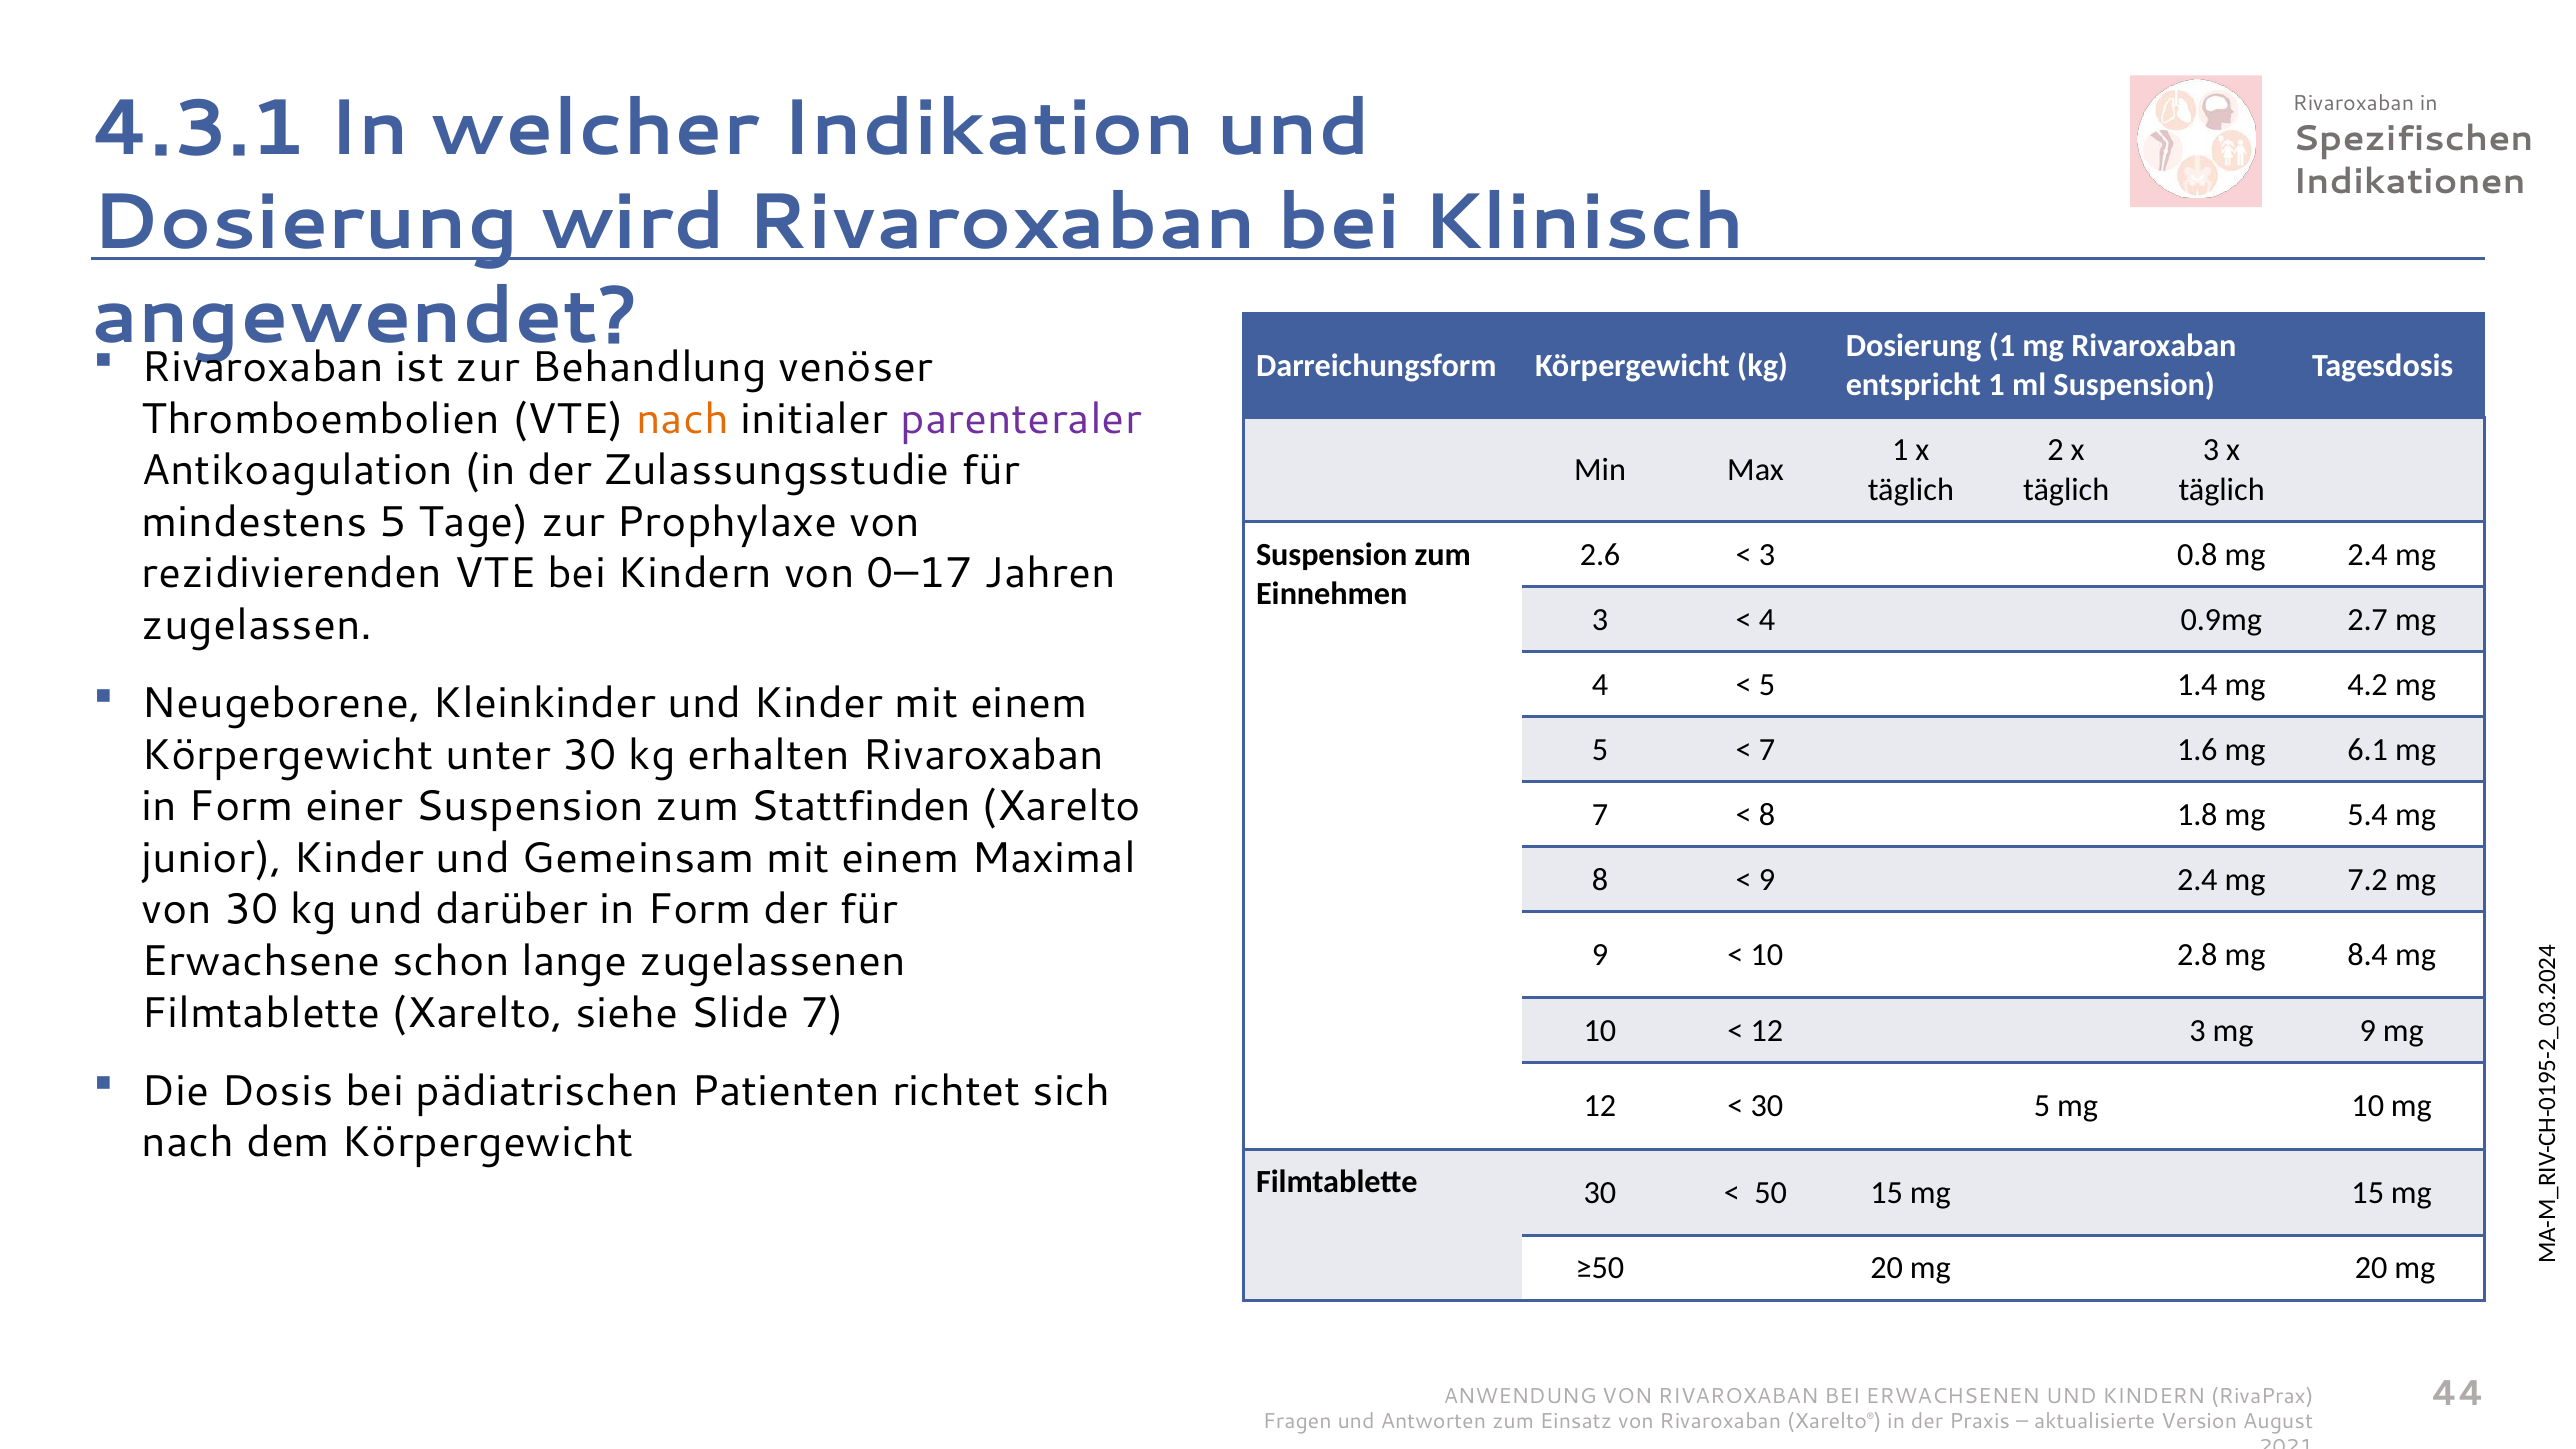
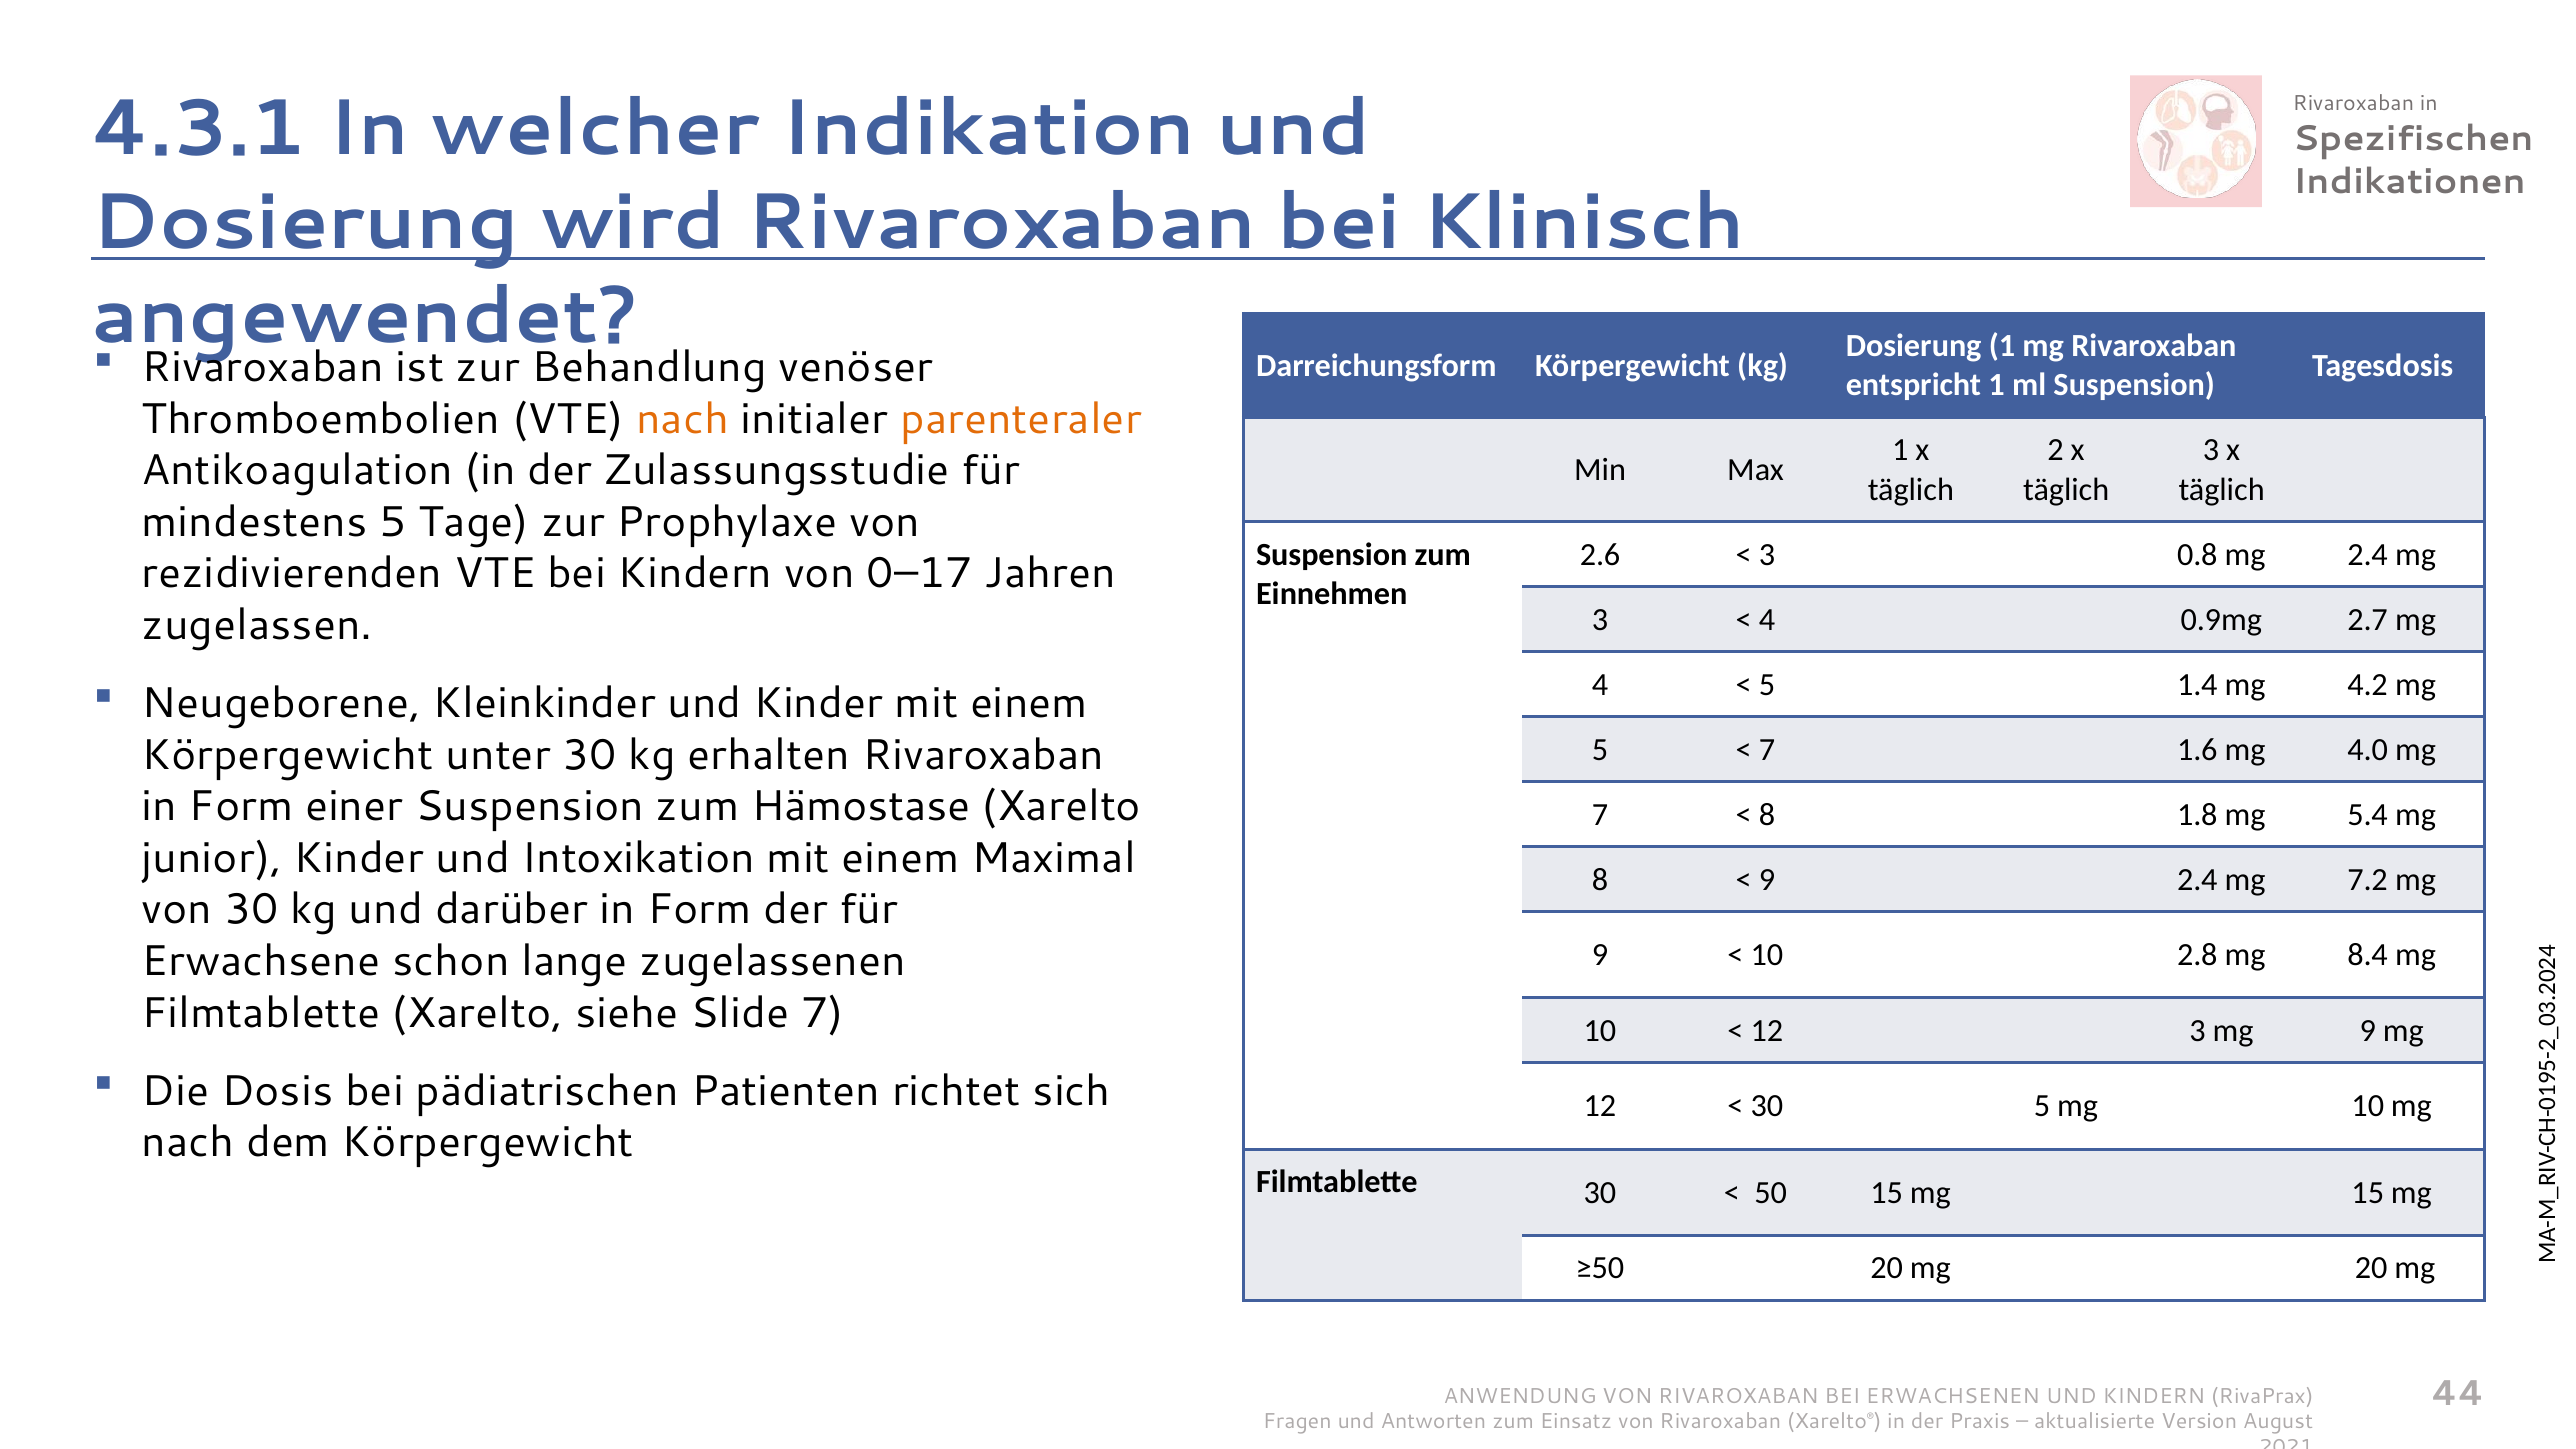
parenteraler colour: purple -> orange (1021, 419)
6.1: 6.1 -> 4.0 (2368, 749)
Stattfinden: Stattfinden -> Hämostase (861, 807)
Gemeinsam: Gemeinsam -> Intoxikation (638, 858)
